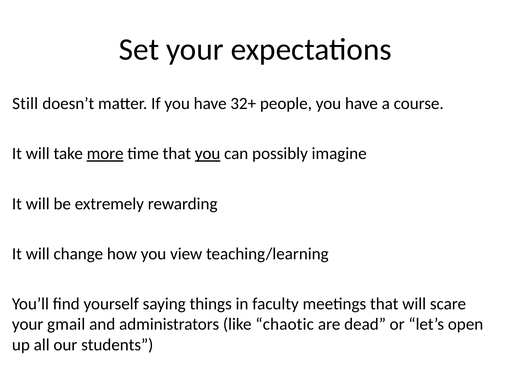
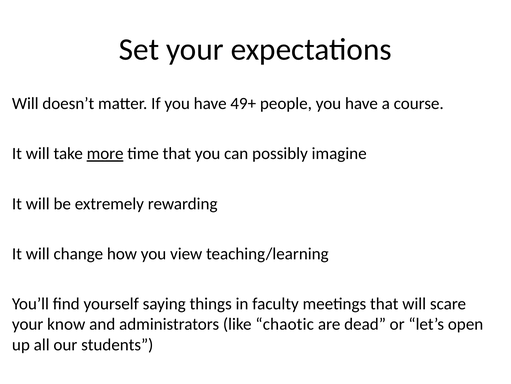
Still: Still -> Will (25, 103)
32+: 32+ -> 49+ (243, 103)
you underline: present -> none (208, 153)
gmail: gmail -> know (66, 324)
